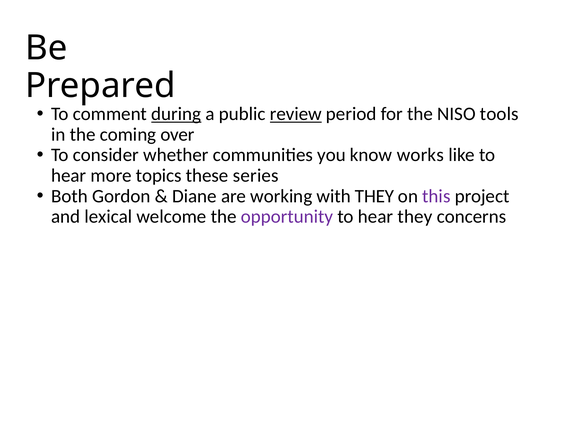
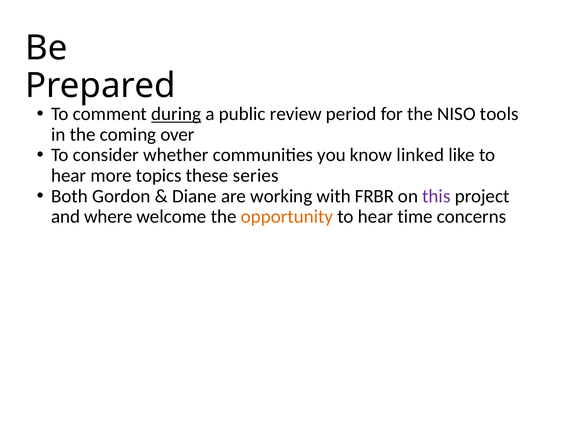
review underline: present -> none (296, 114)
works: works -> linked (420, 155)
with THEY: THEY -> FRBR (374, 196)
lexical: lexical -> where (108, 217)
opportunity colour: purple -> orange (287, 217)
hear they: they -> time (415, 217)
